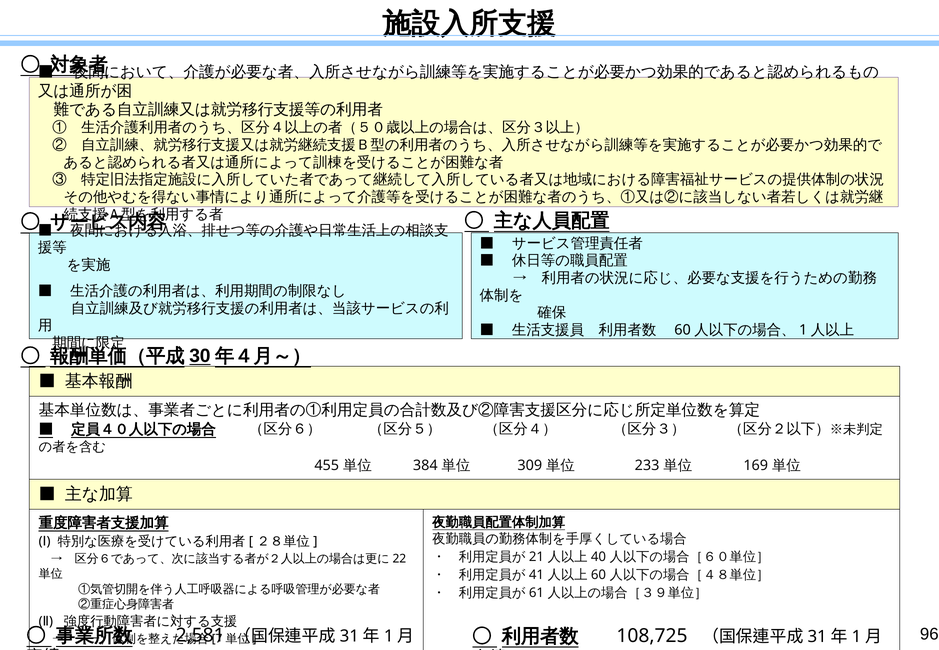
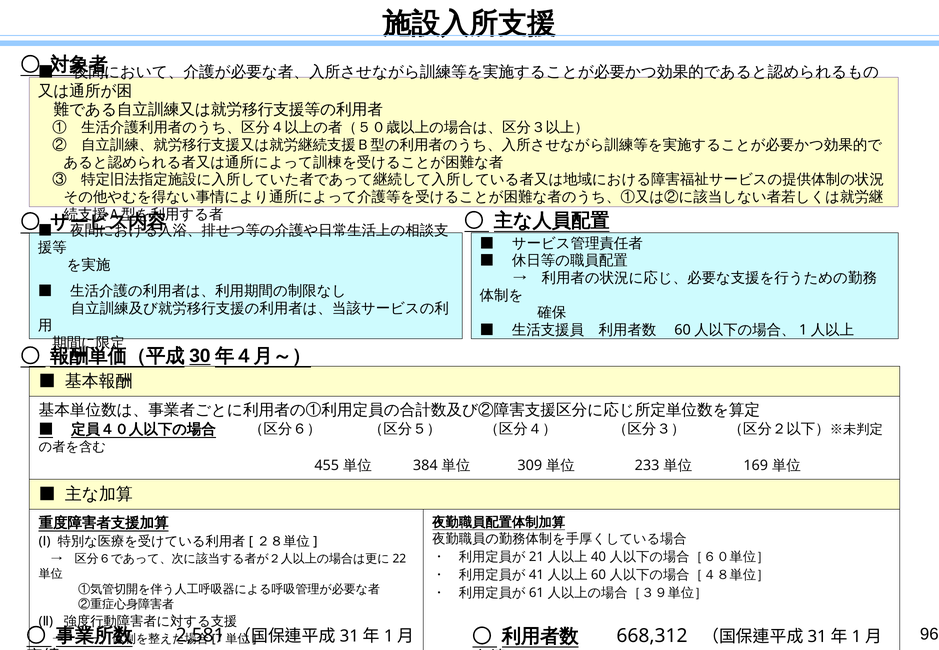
108,725: 108,725 -> 668,312 (652, 636)
